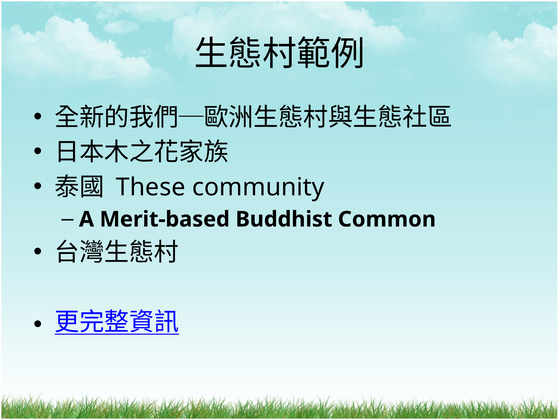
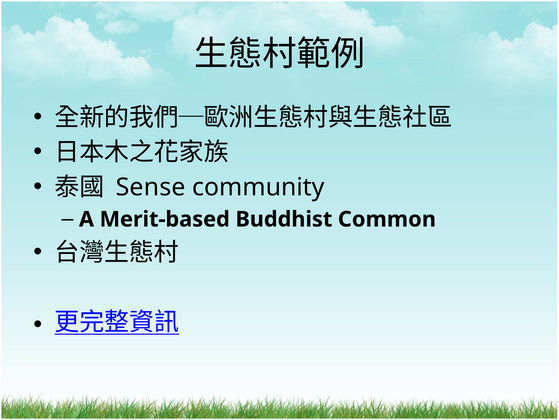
These: These -> Sense (151, 187)
